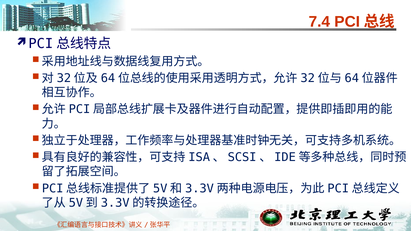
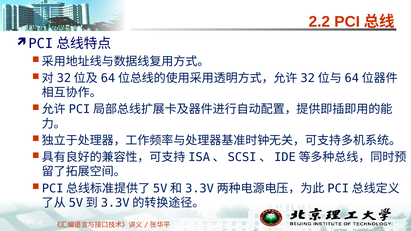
7.4: 7.4 -> 2.2 (319, 22)
